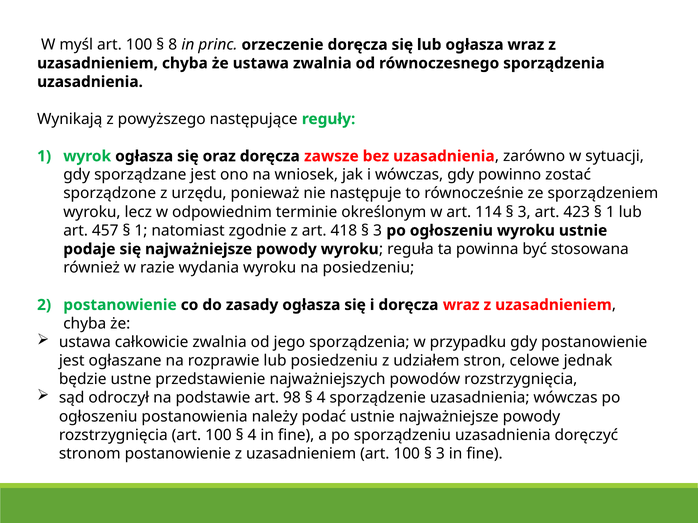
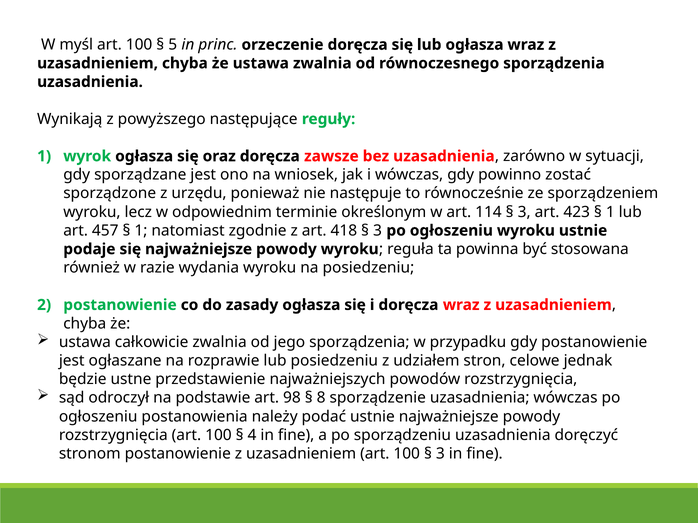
8: 8 -> 5 (173, 45)
4: 4 -> 8 (321, 398)
